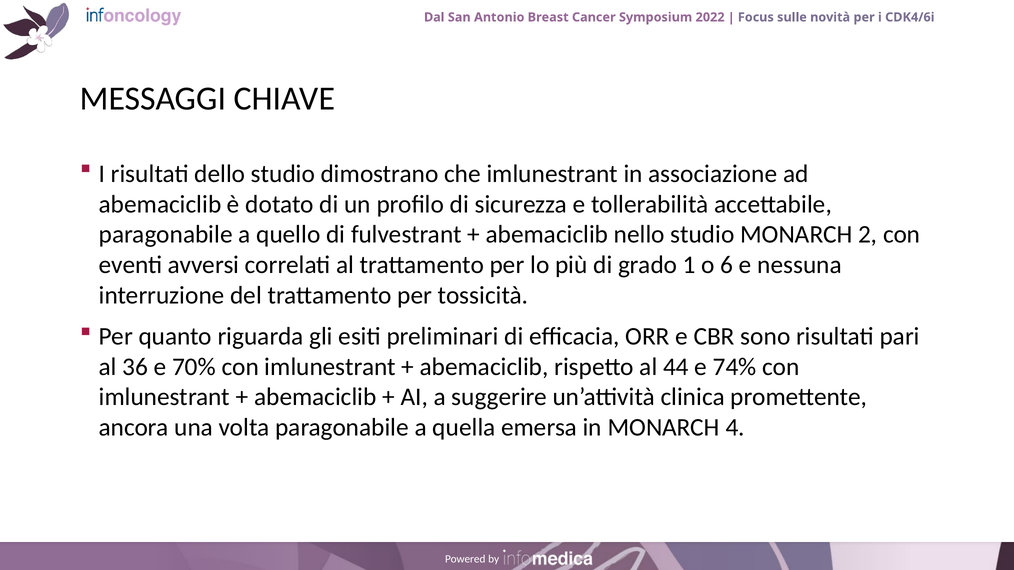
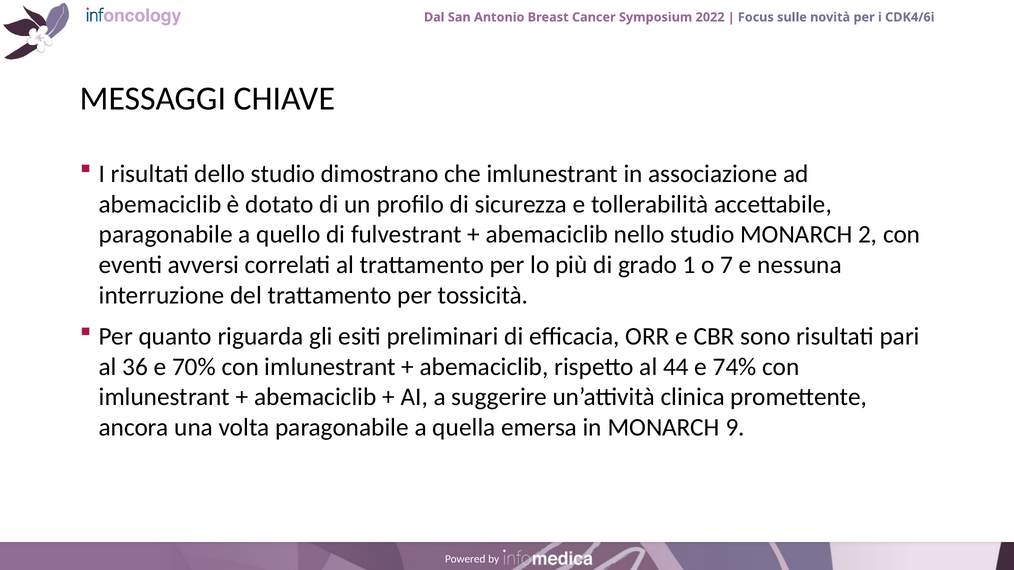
6: 6 -> 7 (727, 265)
4: 4 -> 9 (735, 428)
